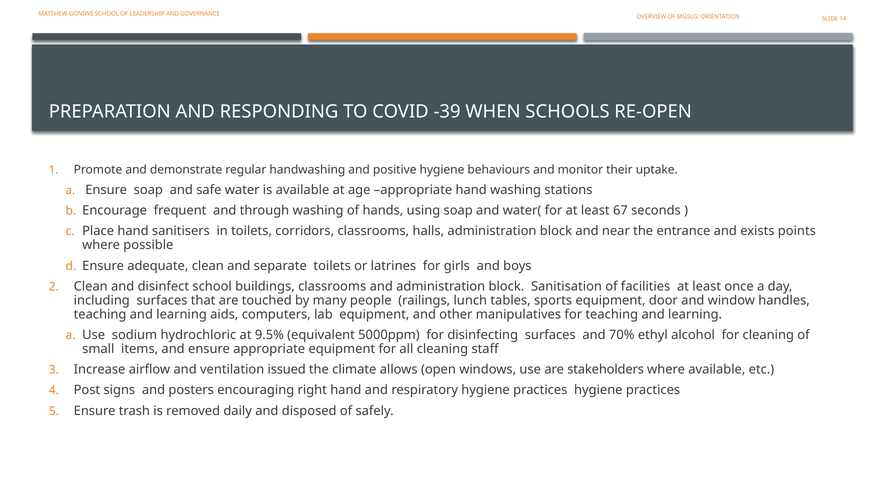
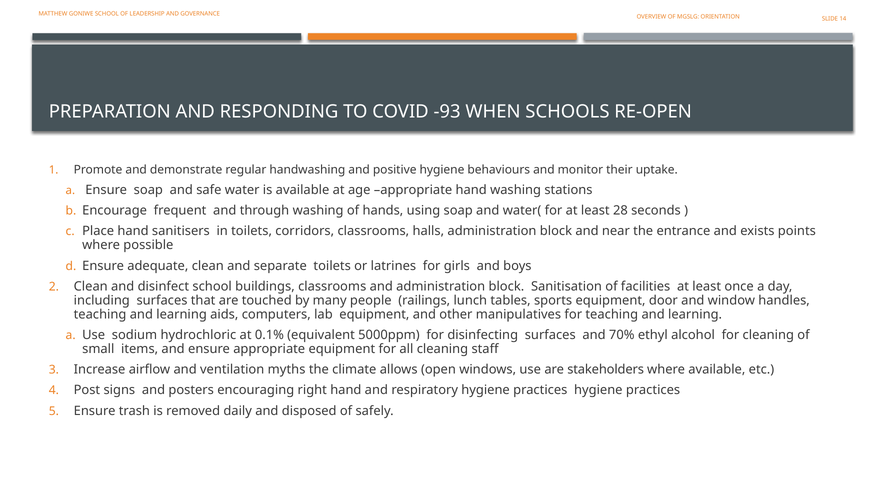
-39: -39 -> -93 (447, 111)
67: 67 -> 28 (620, 210)
9.5%: 9.5% -> 0.1% (269, 335)
issued: issued -> myths (287, 369)
